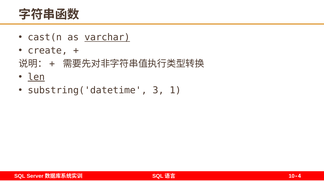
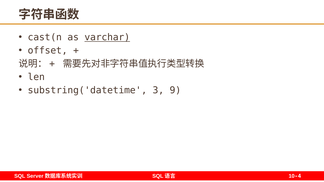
create: create -> offset (48, 51)
len underline: present -> none (36, 77)
1: 1 -> 9 (175, 90)
